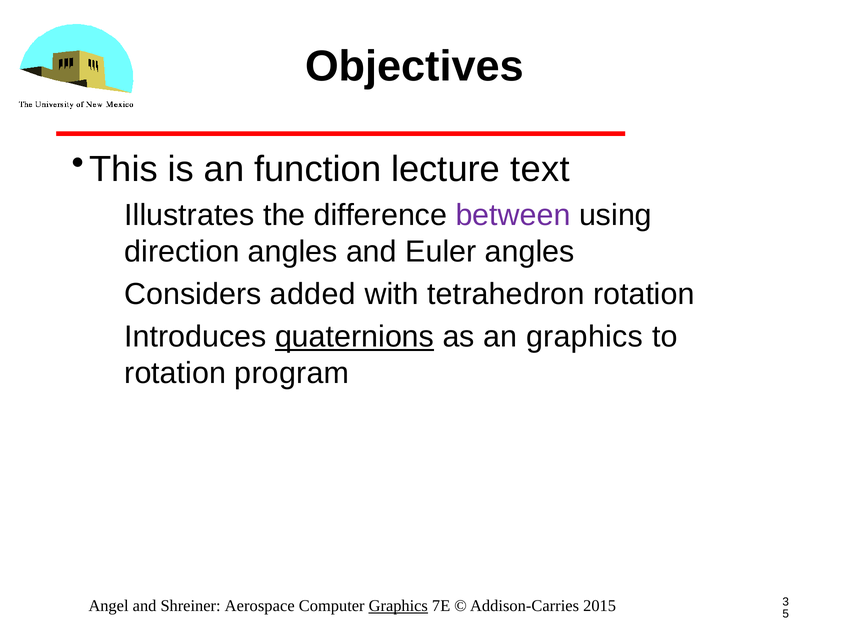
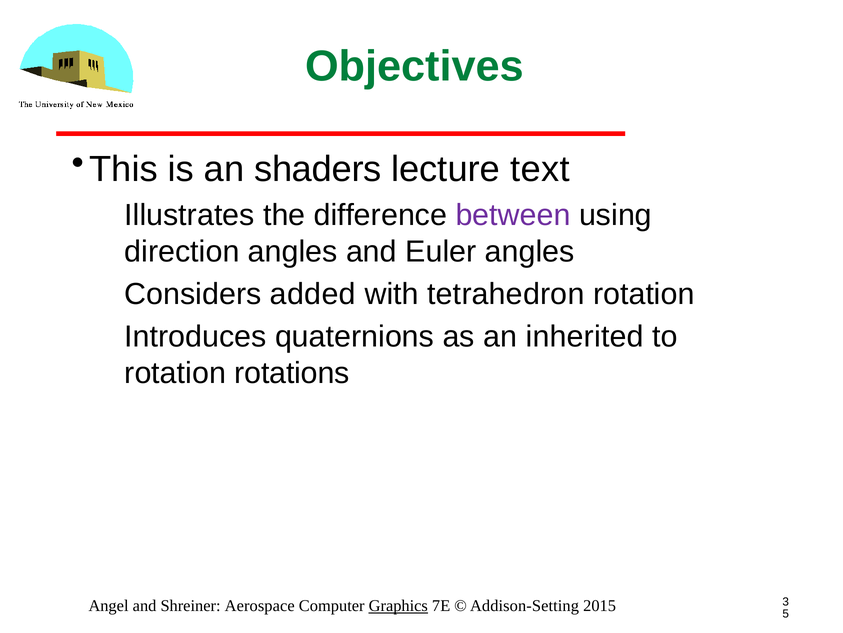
Objectives colour: black -> green (414, 66)
function: function -> shaders (318, 169)
quaternions underline: present -> none (355, 336)
an graphics: graphics -> inherited (585, 336)
program: program -> rotations (292, 373)
Addison-Carries: Addison-Carries -> Addison-Setting (525, 605)
